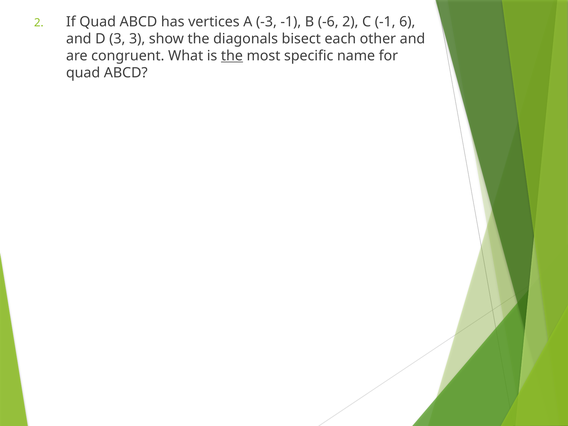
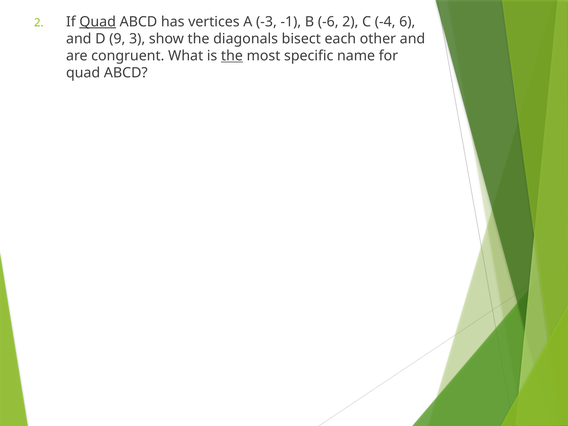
Quad underline: none -> present (98, 22)
C -1: -1 -> -4 (385, 22)
D 3: 3 -> 9 (117, 39)
